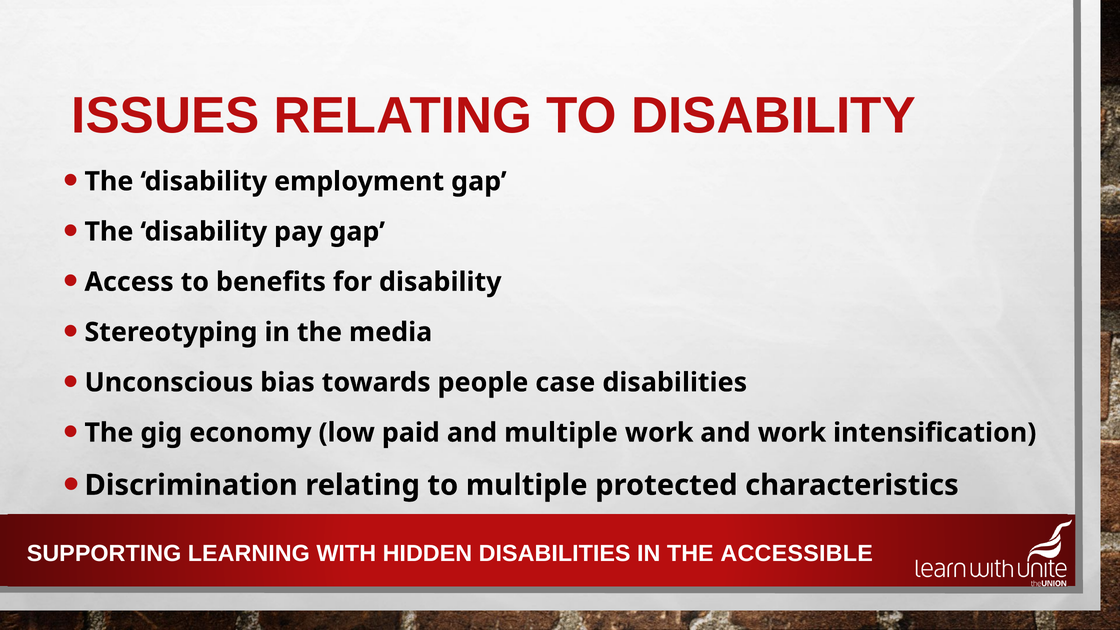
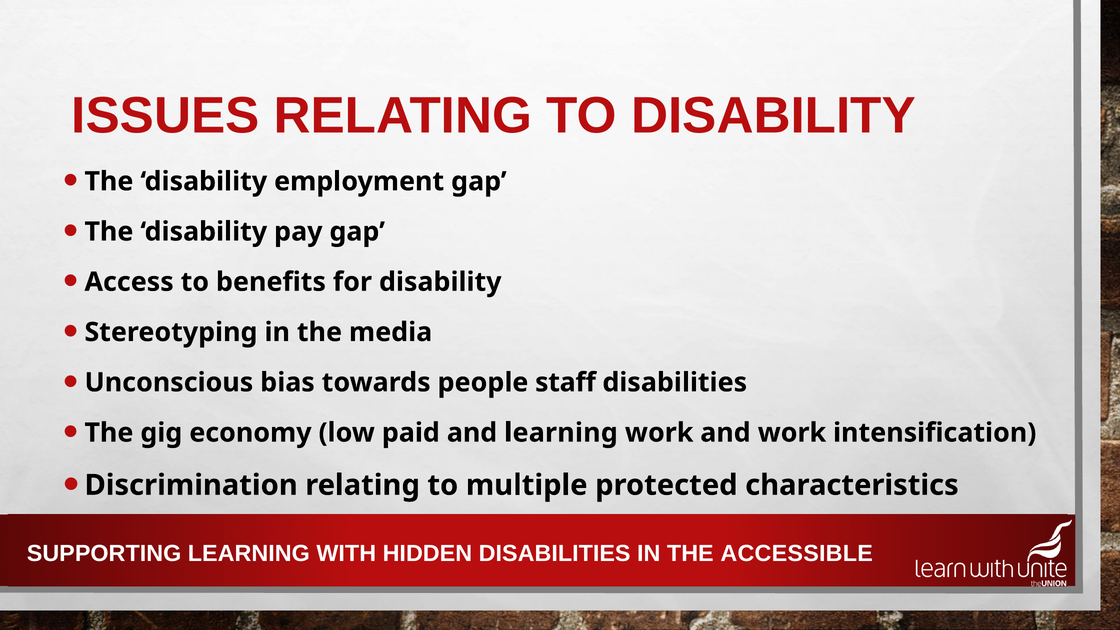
case: case -> staff (565, 383)
and multiple: multiple -> learning (561, 433)
